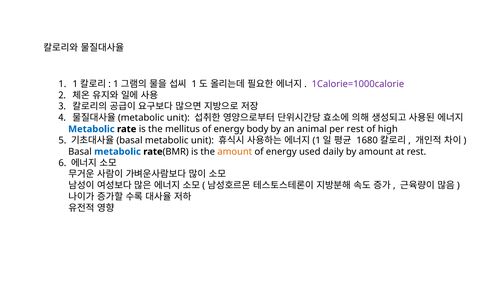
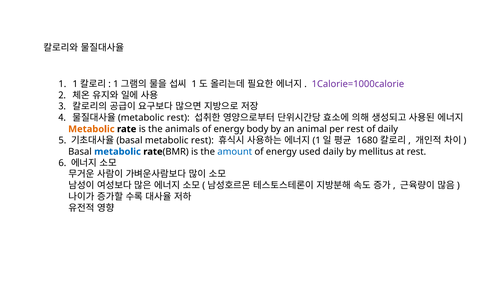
unit: unit -> rest (178, 118)
Metabolic colour: blue -> orange (91, 129)
mellitus: mellitus -> animals (182, 129)
of high: high -> daily (388, 129)
metabolic unit: unit -> rest (202, 140)
amount colour: orange -> blue (235, 152)
by amount: amount -> mellitus (376, 152)
